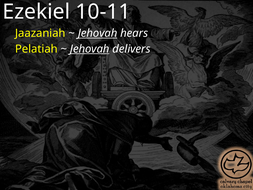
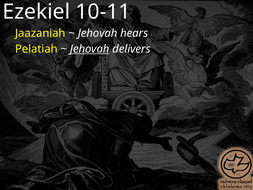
Jehovah underline: present -> none (98, 33)
